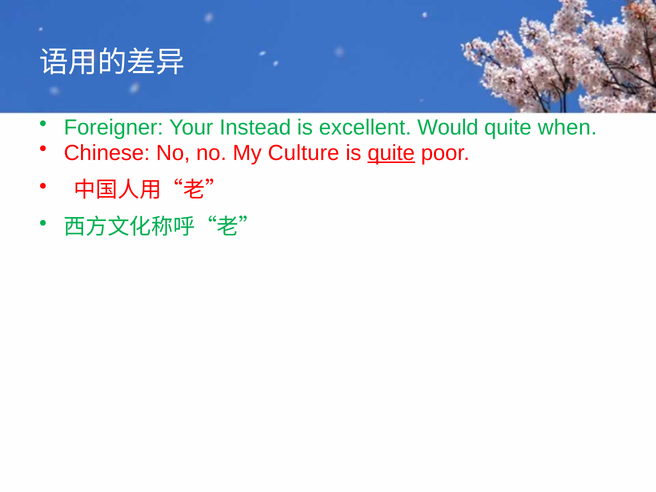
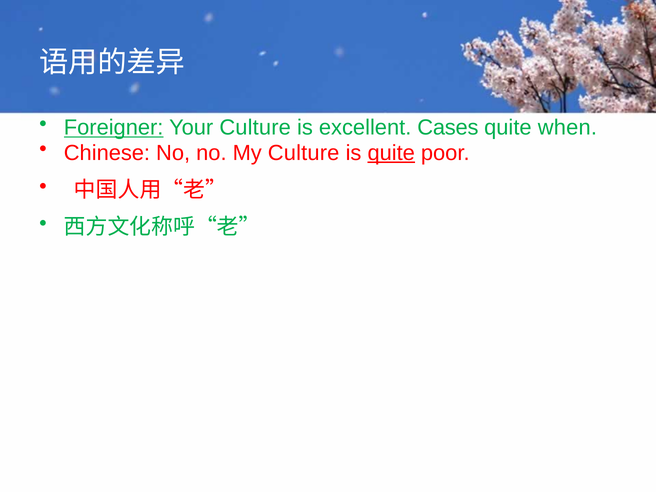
Foreigner underline: none -> present (114, 128)
Your Instead: Instead -> Culture (255, 128)
Would: Would -> Cases (448, 128)
